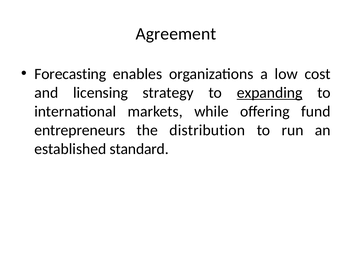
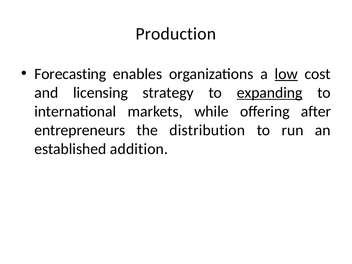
Agreement: Agreement -> Production (176, 34)
low underline: none -> present (286, 74)
fund: fund -> after (316, 111)
standard: standard -> addition (139, 149)
